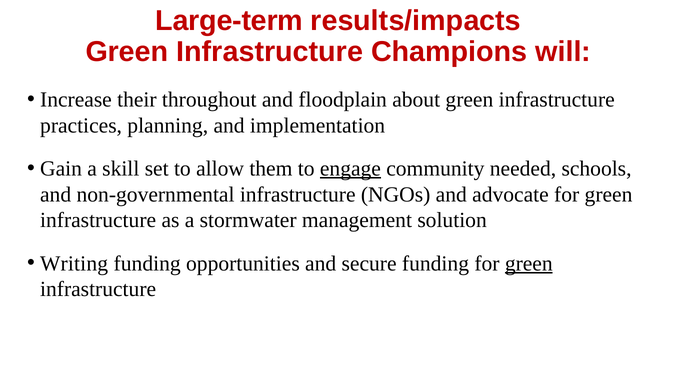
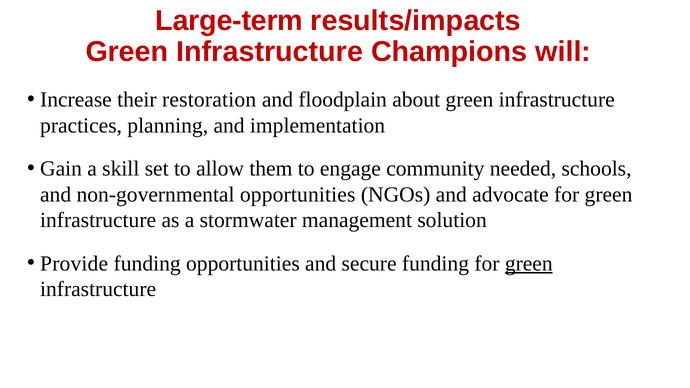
throughout: throughout -> restoration (209, 100)
engage underline: present -> none (350, 169)
non-governmental infrastructure: infrastructure -> opportunities (298, 194)
Writing: Writing -> Provide (74, 263)
